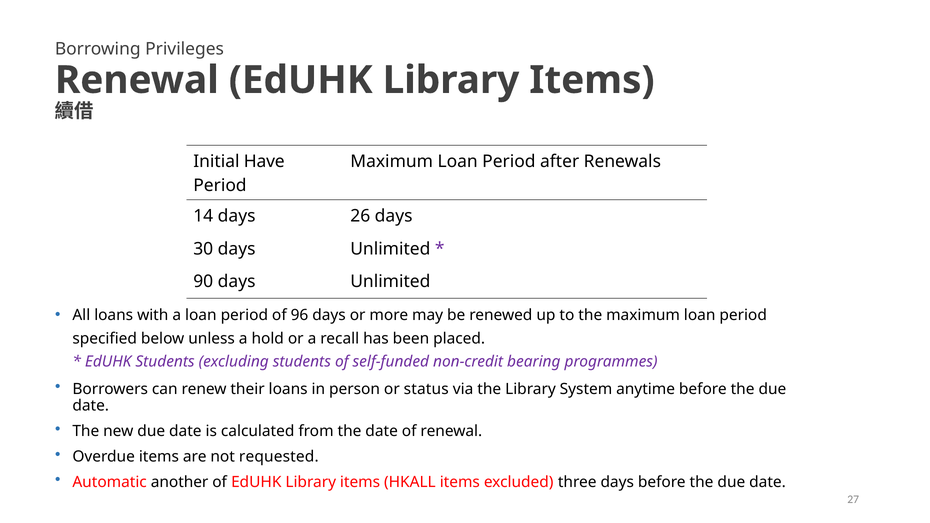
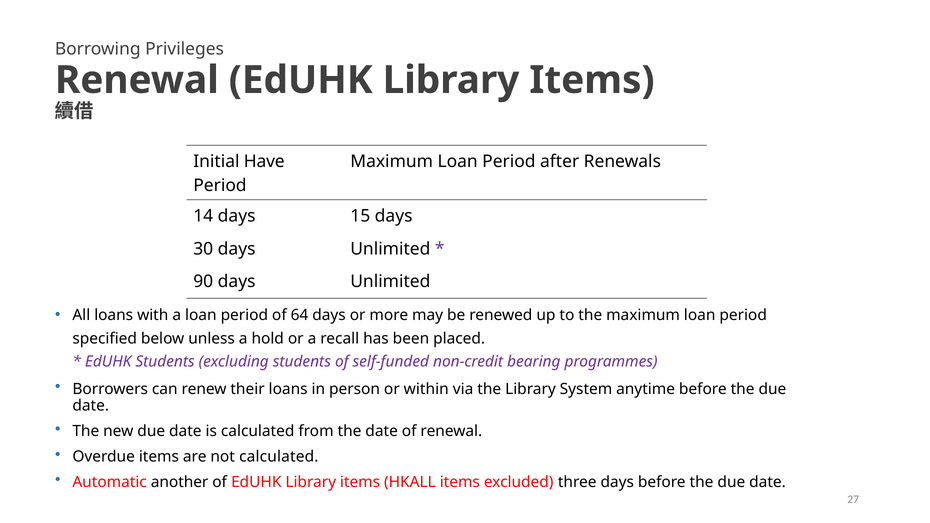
26: 26 -> 15 (360, 216)
96: 96 -> 64 (299, 315)
status: status -> within (426, 389)
not requested: requested -> calculated (279, 457)
